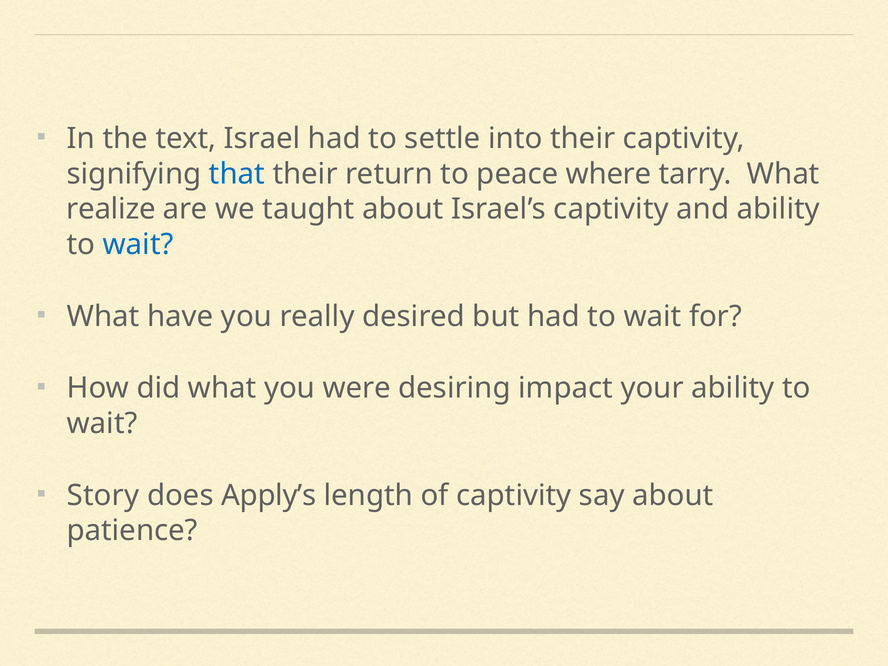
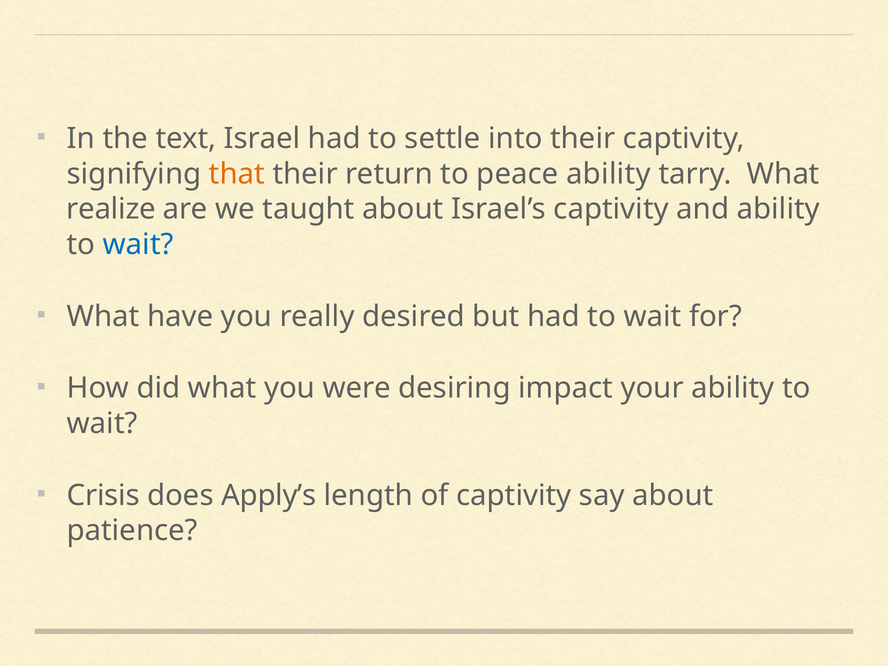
that colour: blue -> orange (237, 174)
peace where: where -> ability (608, 174)
Story: Story -> Crisis (103, 495)
